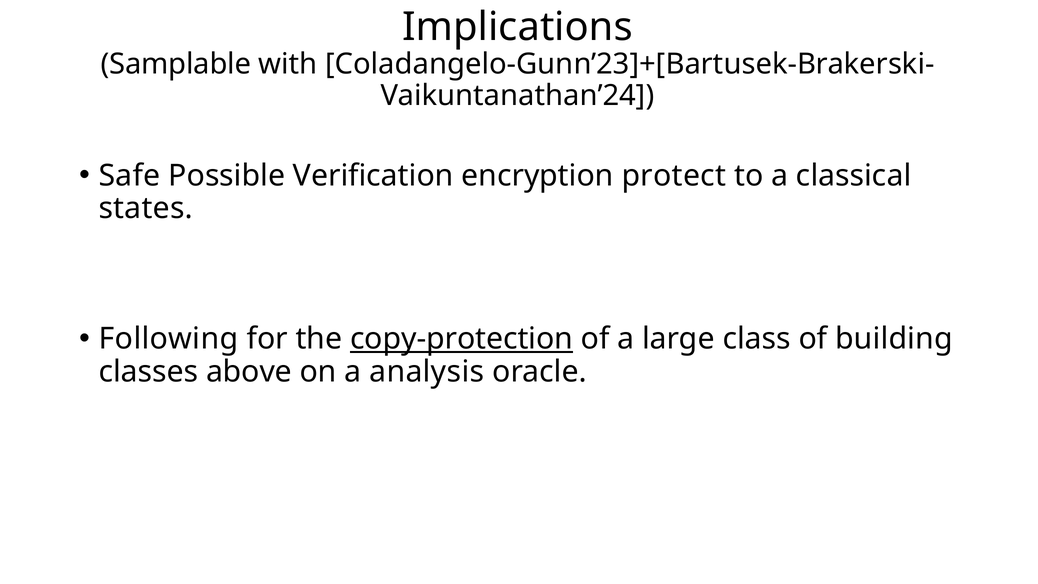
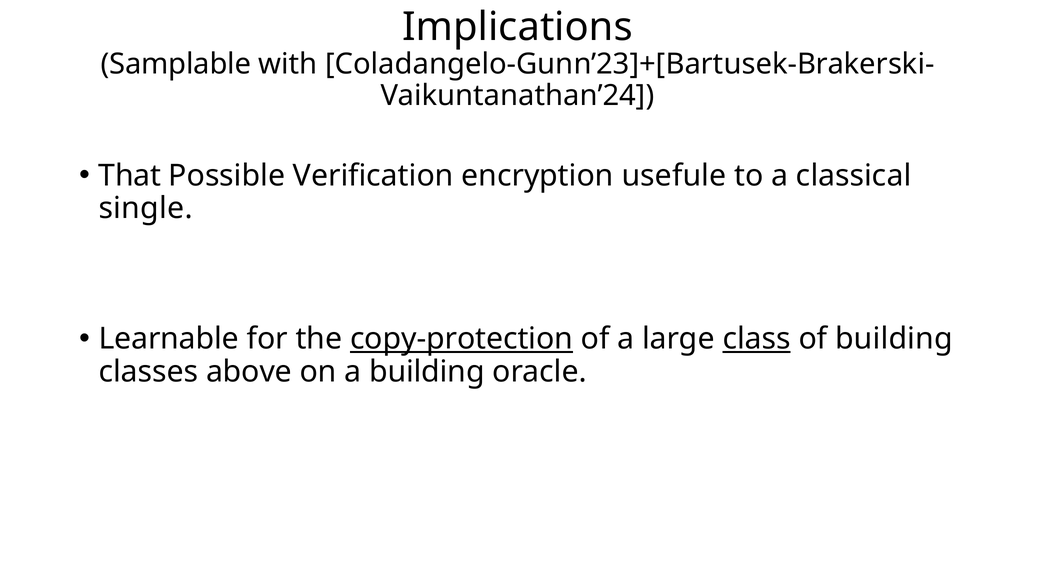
Safe: Safe -> That (130, 175)
protect: protect -> usefule (674, 175)
states: states -> single (146, 208)
Following: Following -> Learnable (169, 339)
class underline: none -> present (757, 339)
a analysis: analysis -> building (427, 371)
